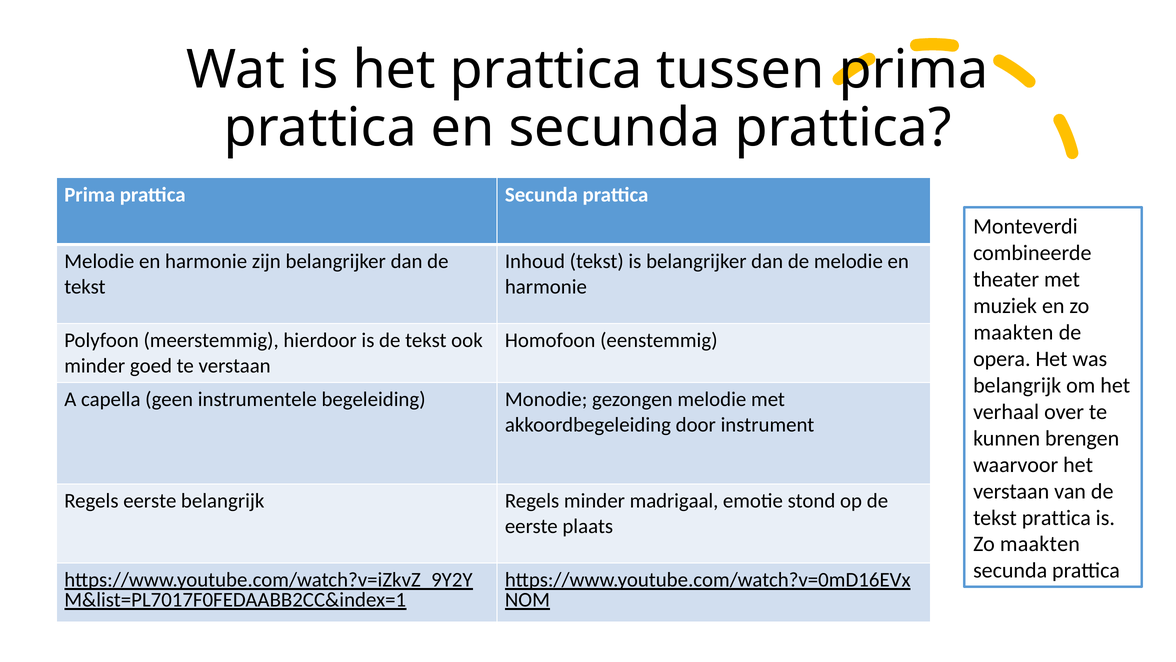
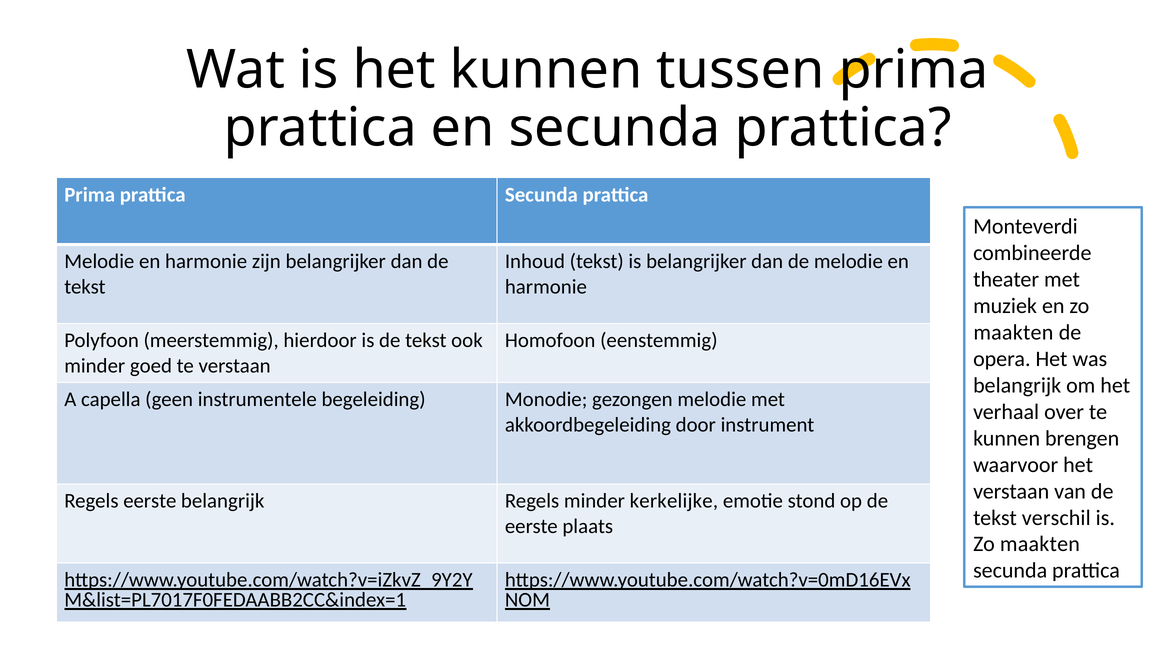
het prattica: prattica -> kunnen (546, 70)
madrigaal: madrigaal -> kerkelijke (674, 501)
tekst prattica: prattica -> verschil (1056, 517)
